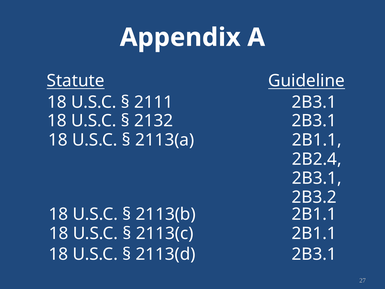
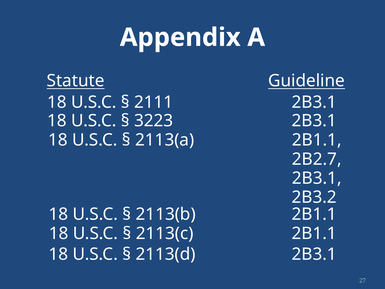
2132: 2132 -> 3223 (154, 121)
2B2.4: 2B2.4 -> 2B2.7 (317, 159)
